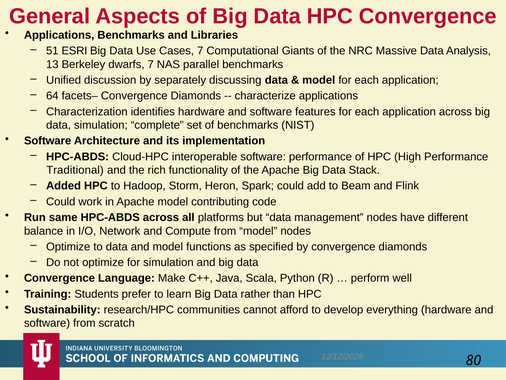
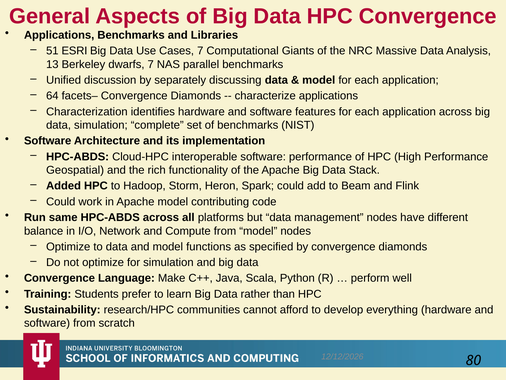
Traditional: Traditional -> Geospatial (75, 170)
